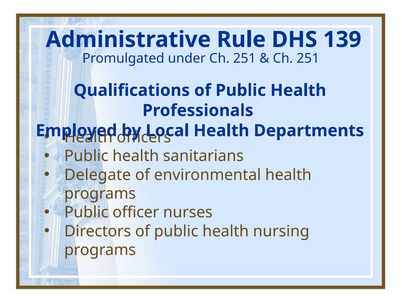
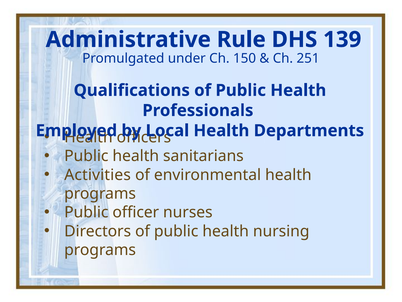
under Ch 251: 251 -> 150 (245, 58)
Delegate: Delegate -> Activities (98, 175)
